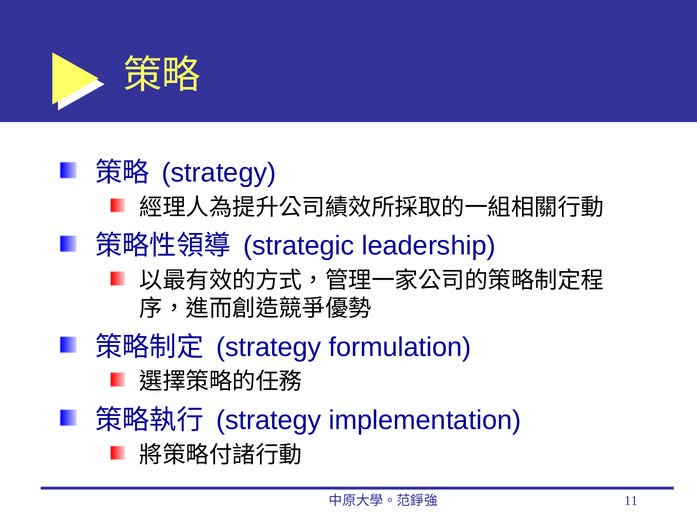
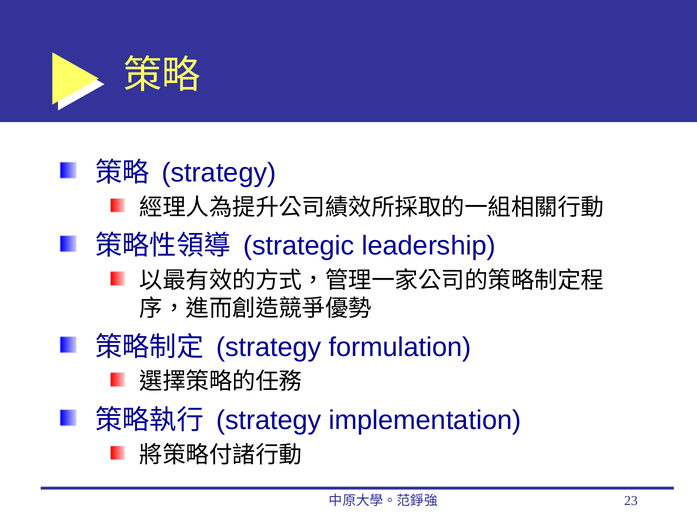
11: 11 -> 23 (631, 500)
